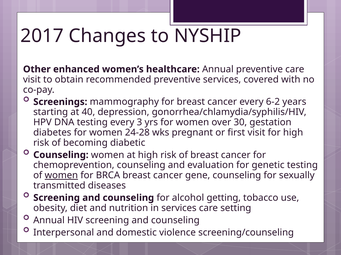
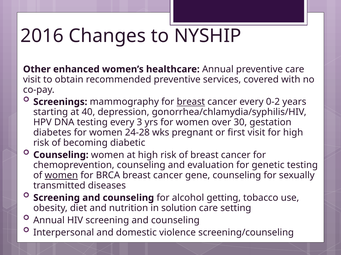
2017: 2017 -> 2016 (42, 36)
breast underline: none -> present (191, 102)
6-2: 6-2 -> 0-2 (273, 102)
in services: services -> solution (179, 209)
